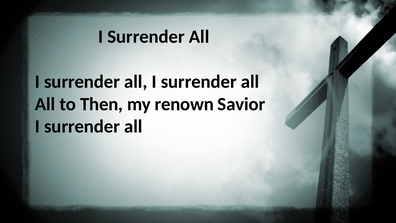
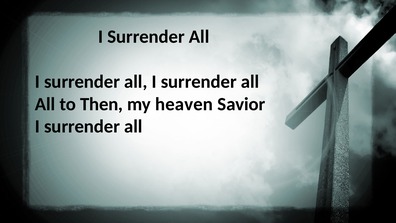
renown: renown -> heaven (184, 104)
